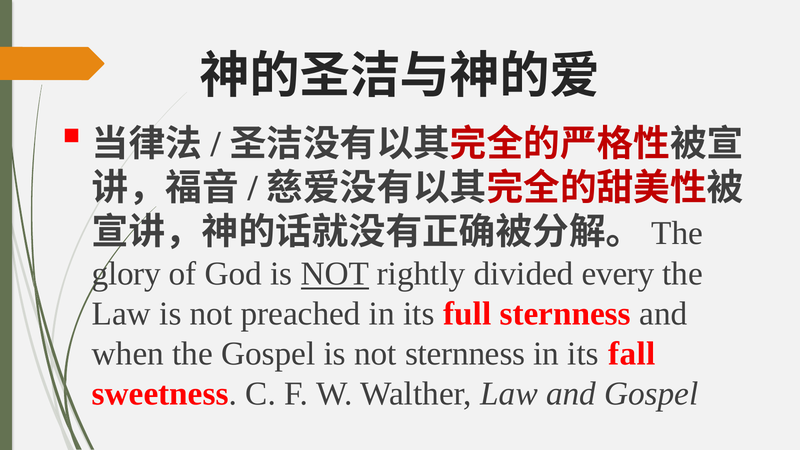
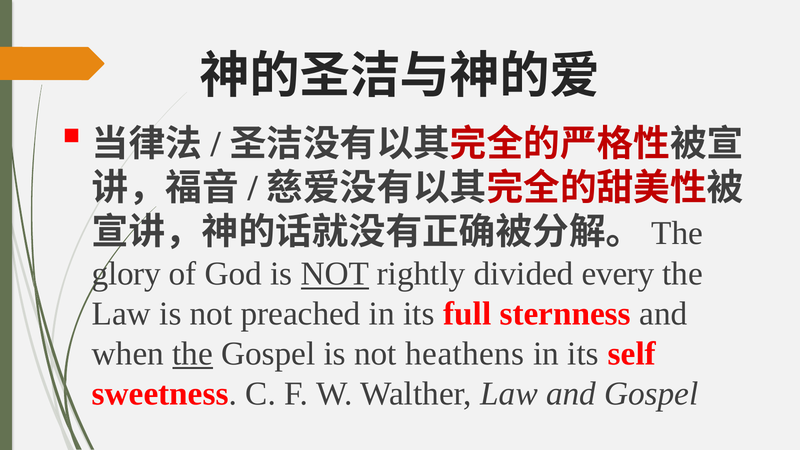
the underline: none -> present (193, 354)
not sternness: sternness -> heathens (465, 354)
fall: fall -> self (632, 354)
